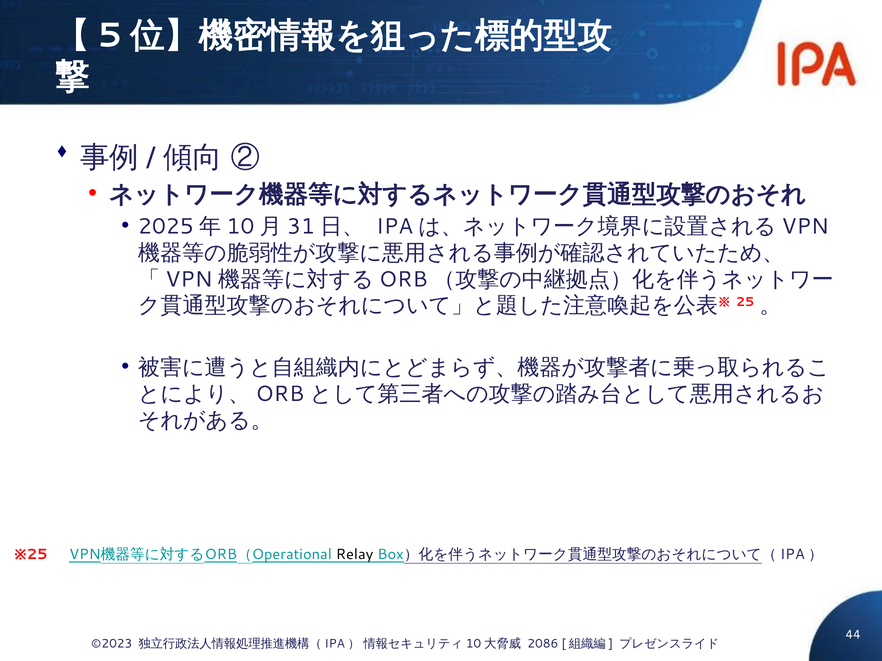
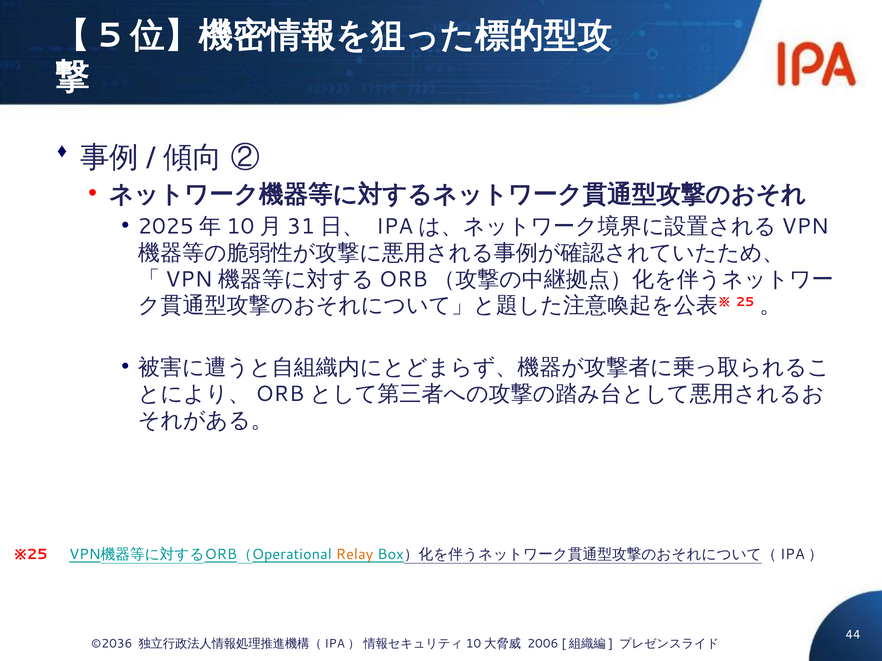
Relay colour: black -> orange (355, 555)
©2023: ©2023 -> ©2036 (112, 644)
2086: 2086 -> 2006 (543, 644)
